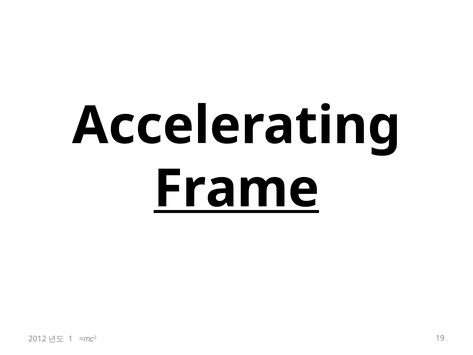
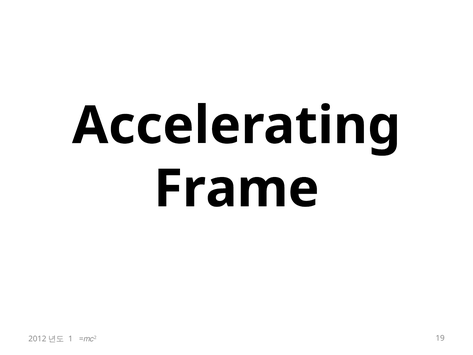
Frame underline: present -> none (237, 189)
